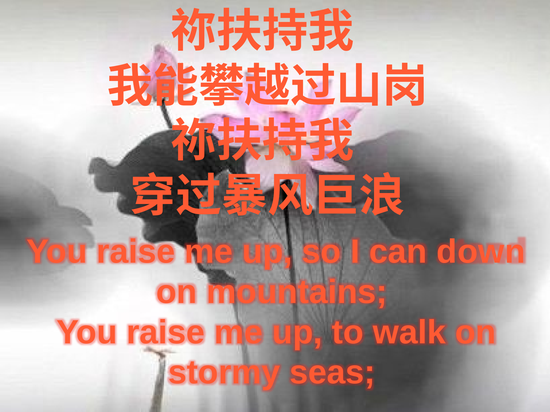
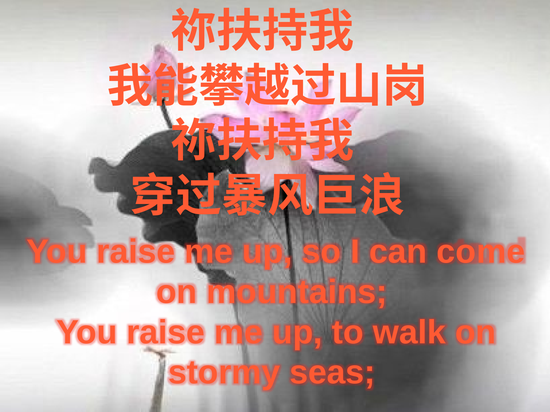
down: down -> come (481, 252)
